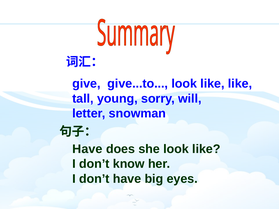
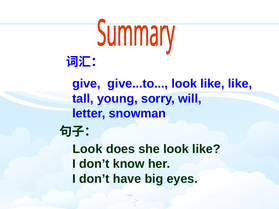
Have: Have -> Look (87, 149)
